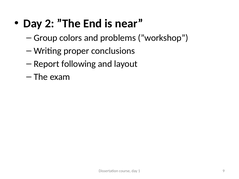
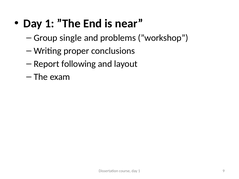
2: 2 -> 1 (50, 24)
colors: colors -> single (71, 38)
